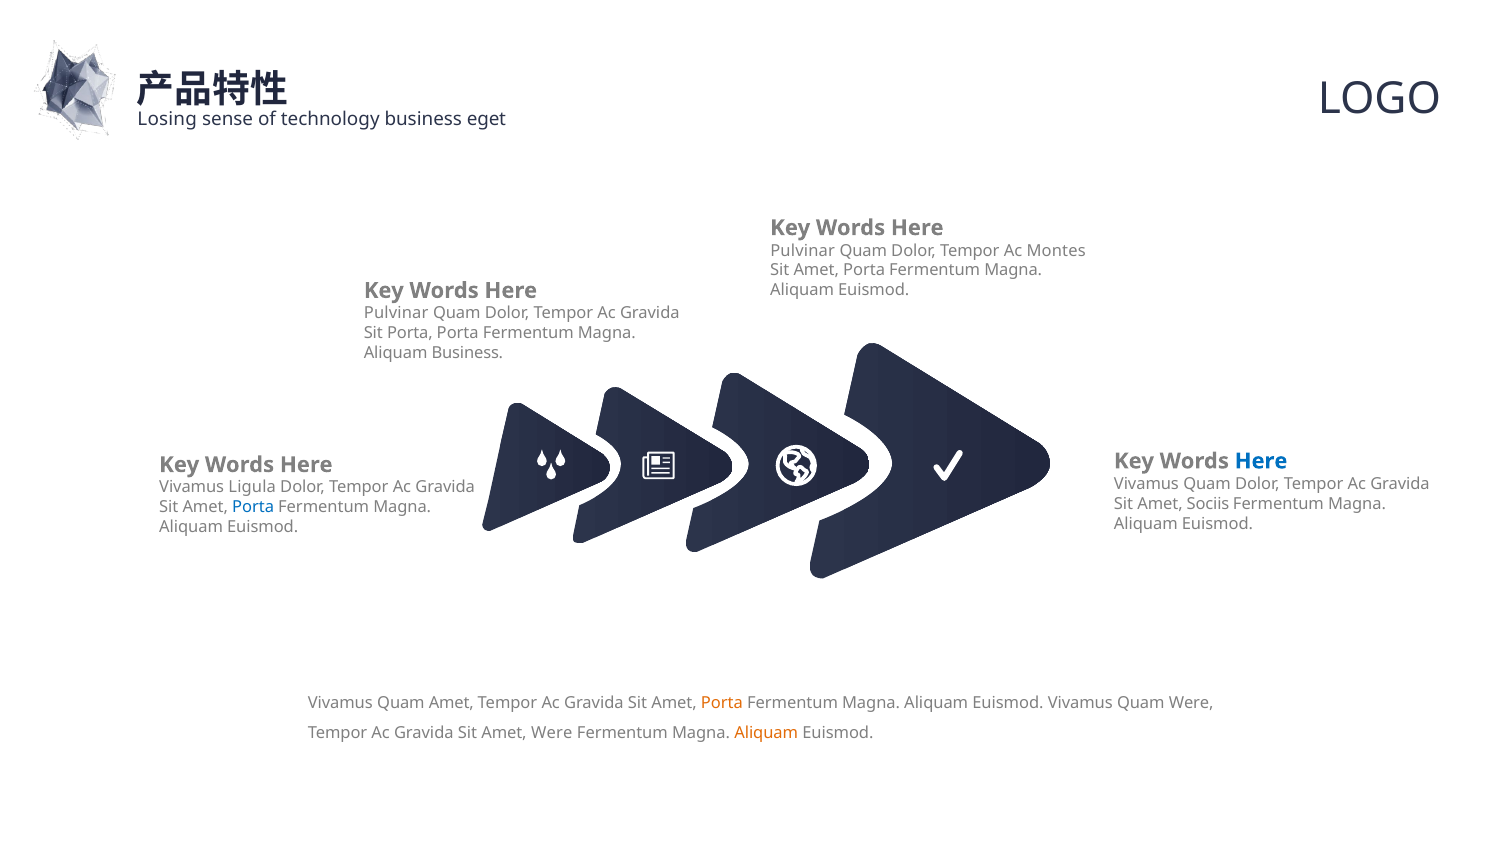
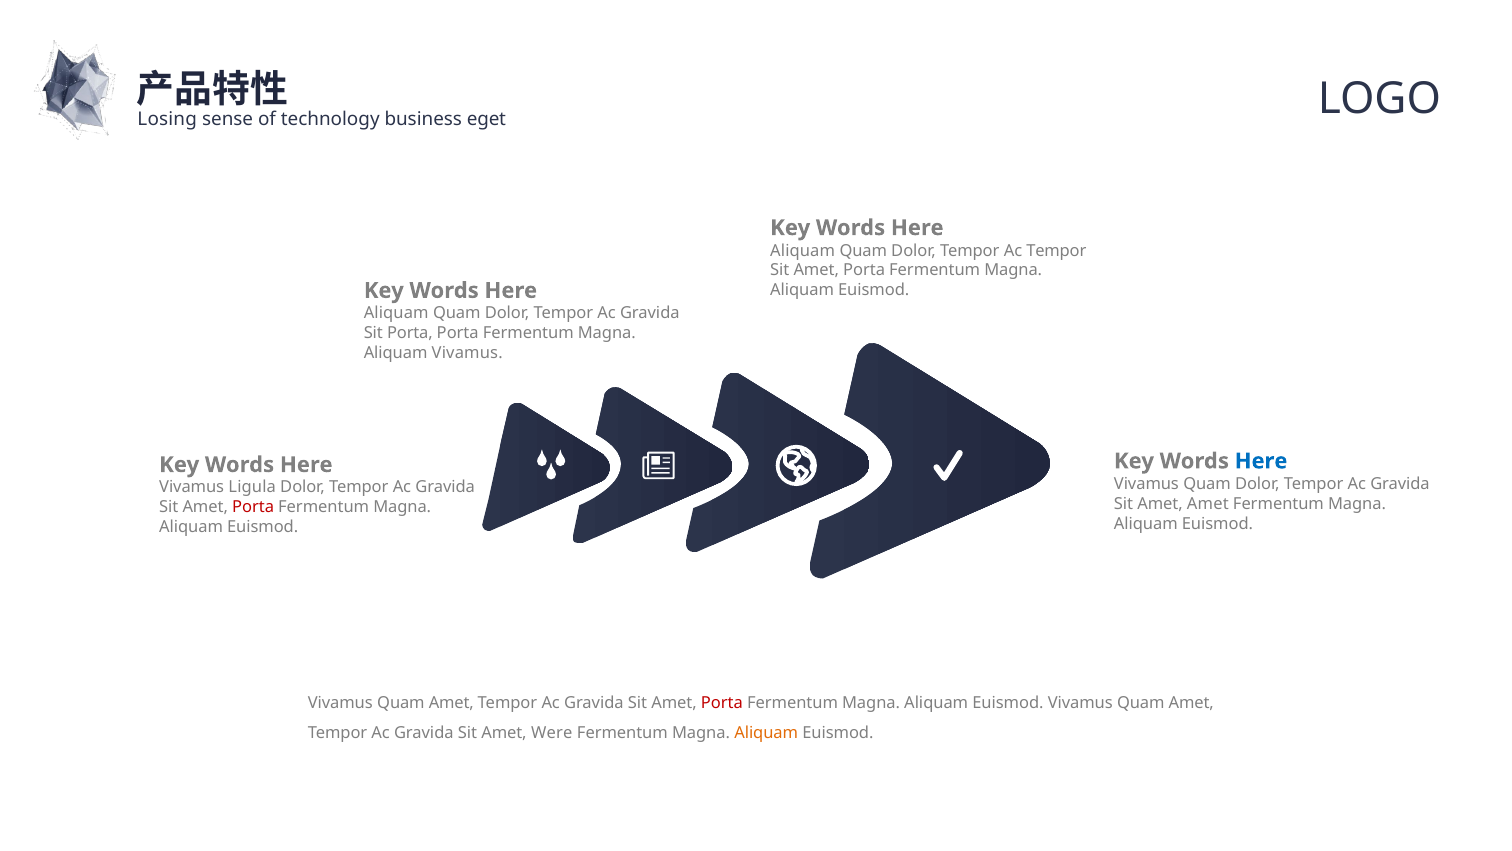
Pulvinar: Pulvinar -> Aliquam (803, 250)
Ac Montes: Montes -> Tempor (1056, 250)
Pulvinar: Pulvinar -> Aliquam (396, 313)
Aliquam Business: Business -> Vivamus (467, 353)
Amet Sociis: Sociis -> Amet (1208, 503)
Porta colour: blue -> red (253, 507)
Porta colour: orange -> red (722, 703)
Euismod Vivamus Quam Were: Were -> Amet (1191, 703)
